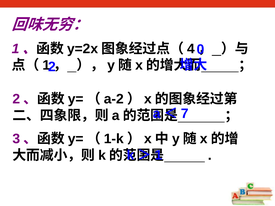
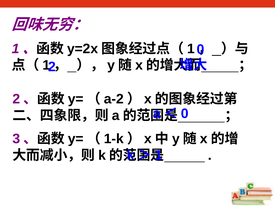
4: 4 -> 1 (191, 49)
7: 7 -> 0 (185, 114)
